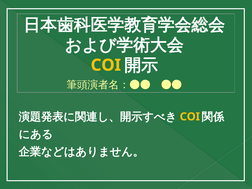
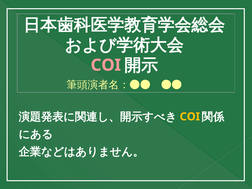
COI colour: yellow -> pink (106, 65)
